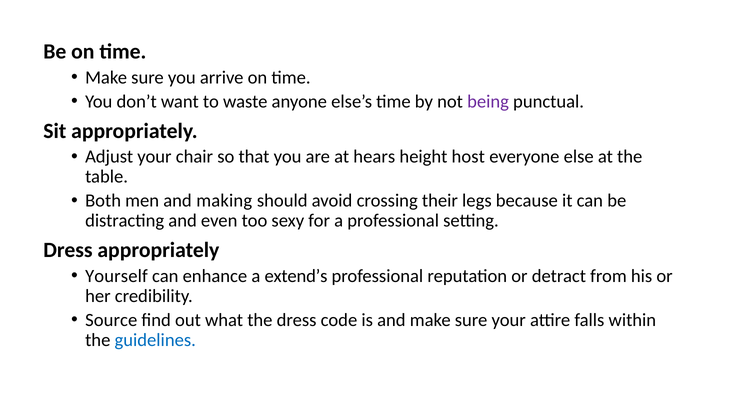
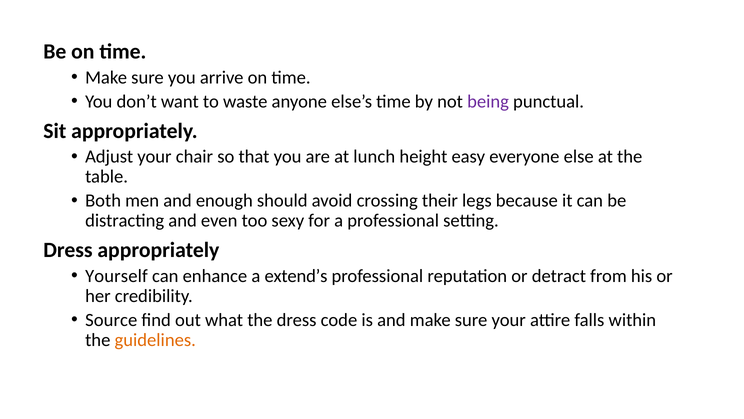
hears: hears -> lunch (374, 156)
host: host -> easy (468, 156)
making: making -> enough (224, 200)
guidelines colour: blue -> orange (155, 340)
